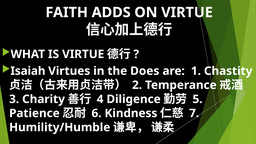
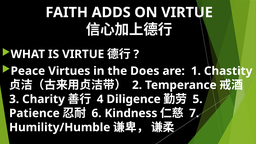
Isaiah: Isaiah -> Peace (28, 71)
